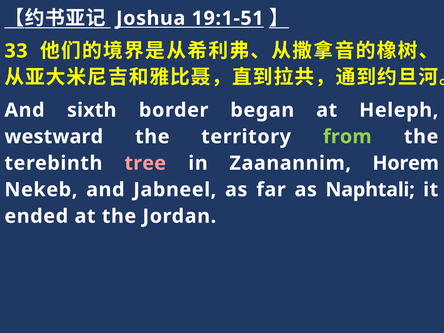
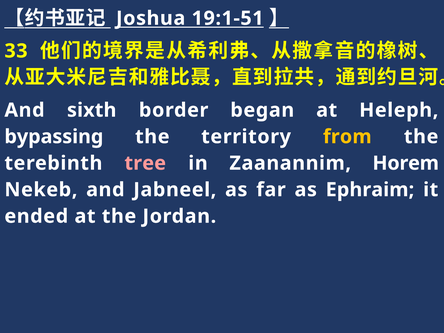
westward: westward -> bypassing (54, 137)
from colour: light green -> yellow (347, 137)
Naphtali: Naphtali -> Ephraim (370, 190)
